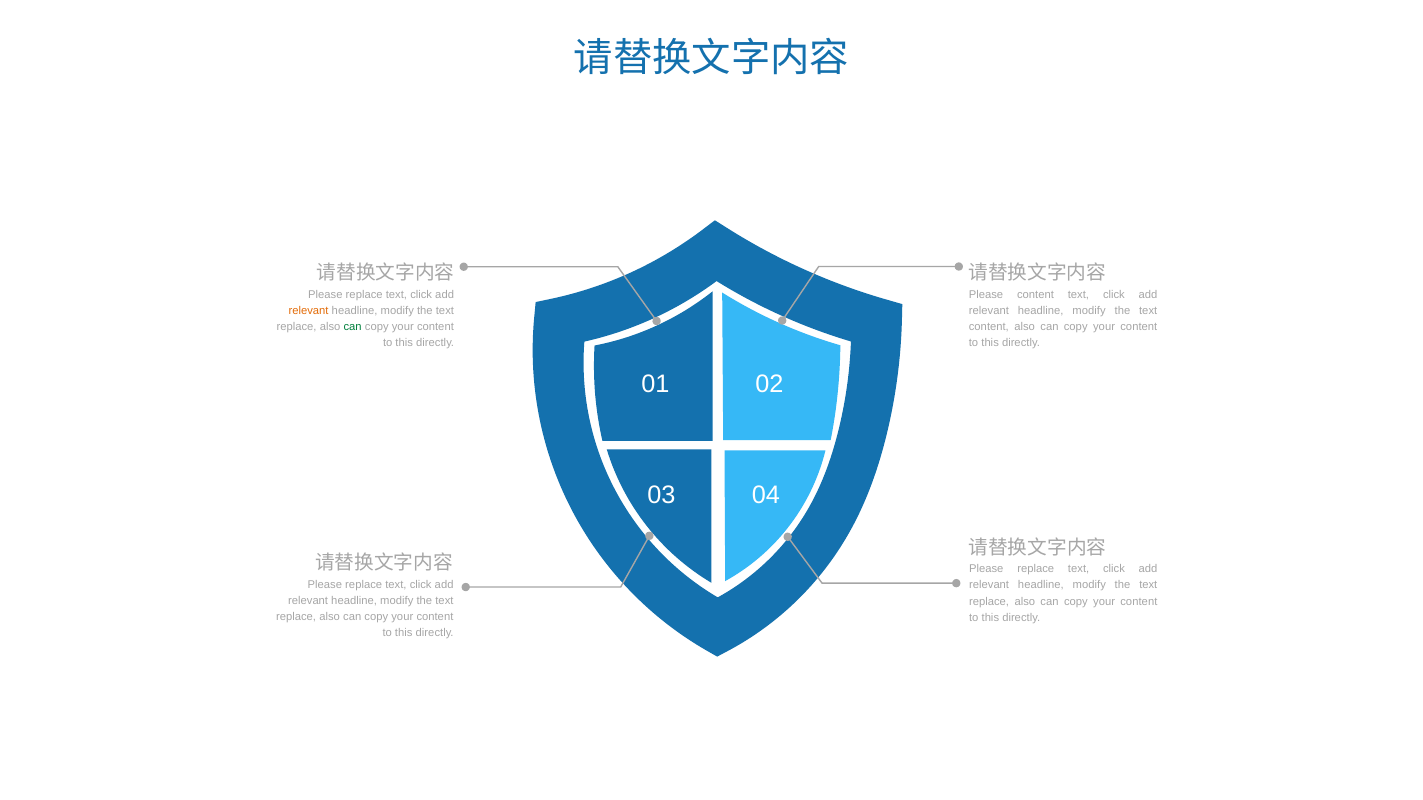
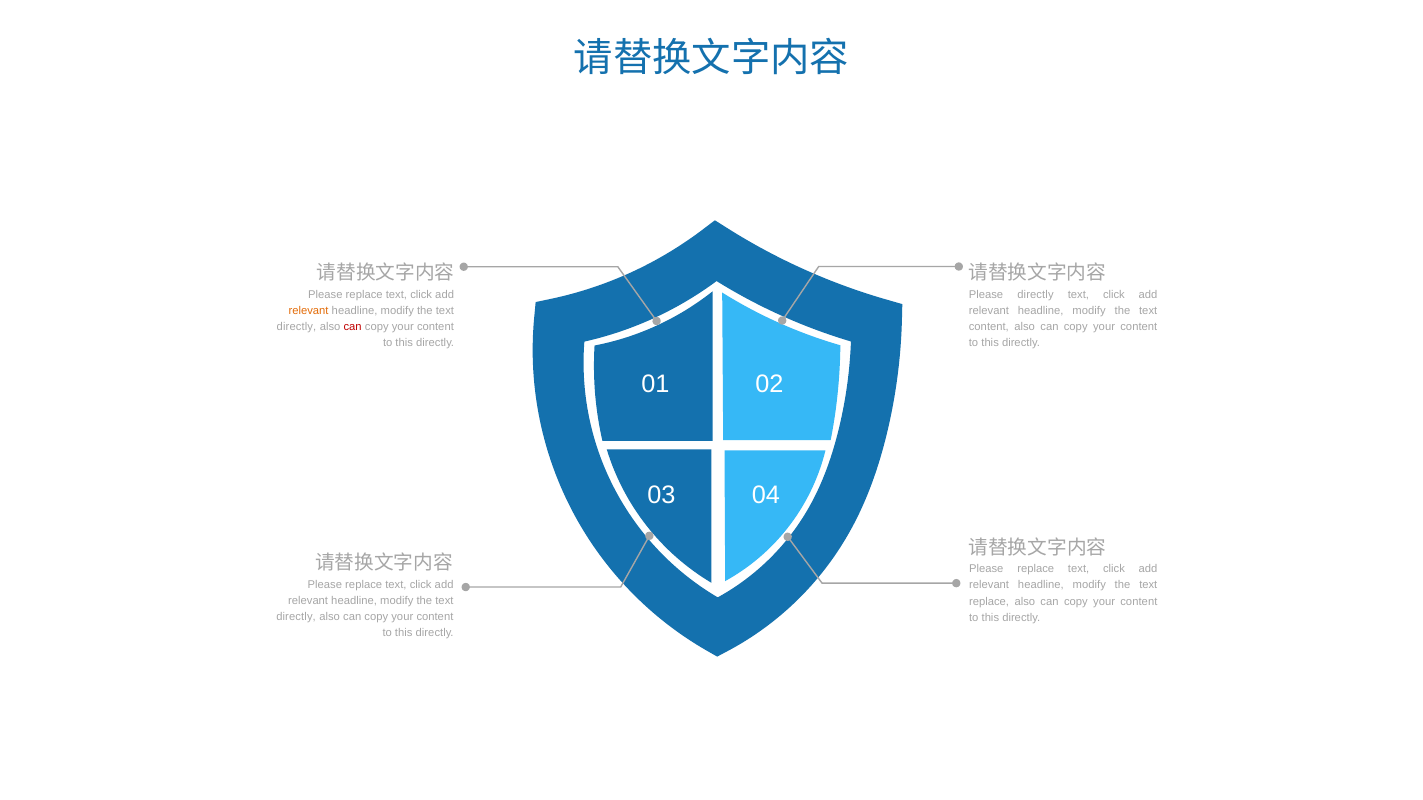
Please content: content -> directly (1035, 295)
replace: replace -> directly (297, 327)
can colour: green -> red (353, 327)
replace: replace -> directly (296, 617)
